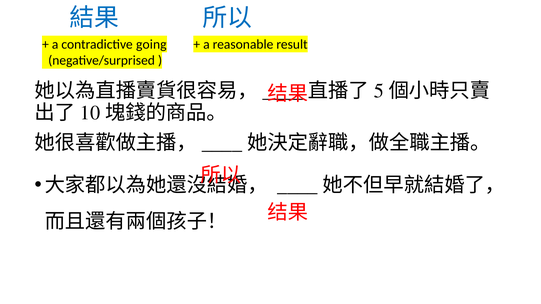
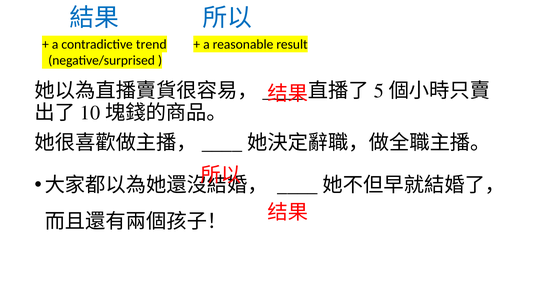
going: going -> trend (151, 44)
